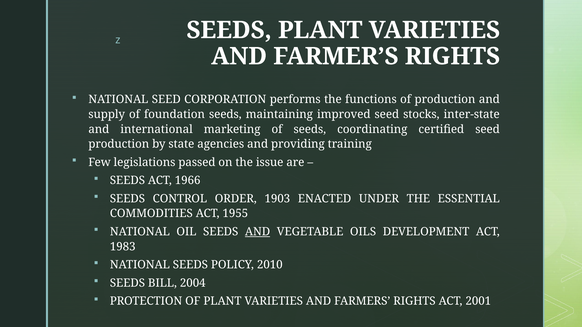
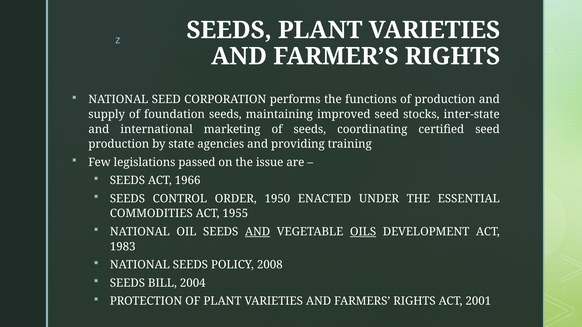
1903: 1903 -> 1950 (277, 199)
OILS underline: none -> present (363, 232)
2010: 2010 -> 2008 (270, 265)
